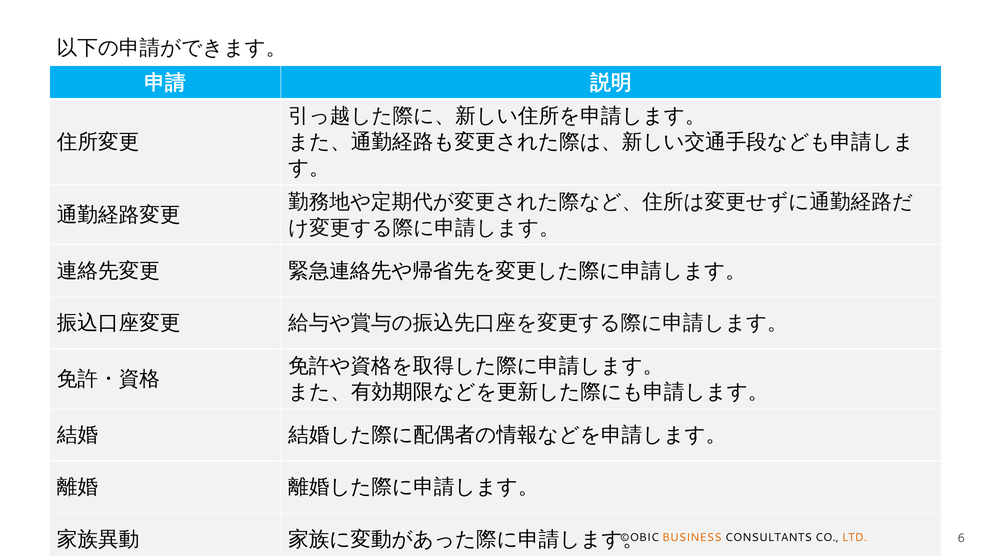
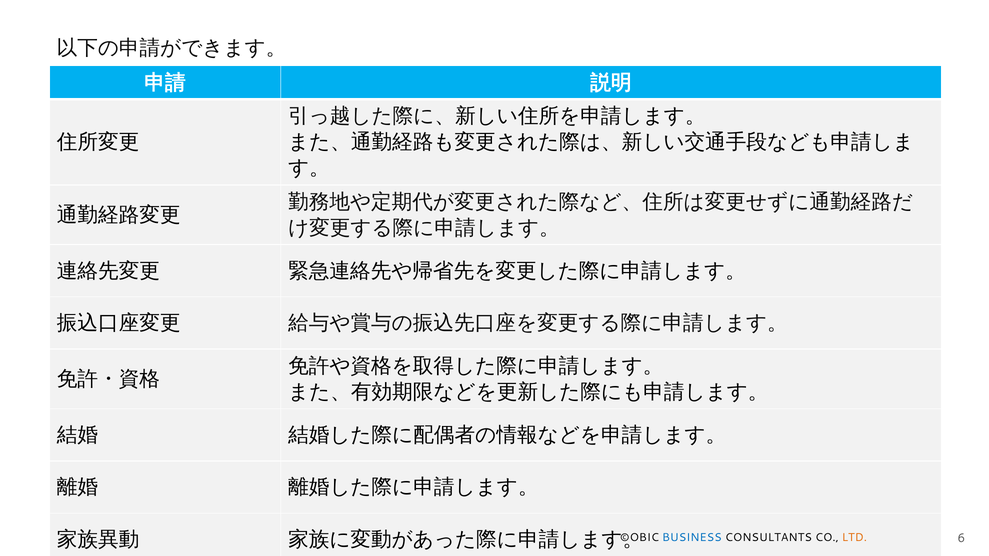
BUSINESS colour: orange -> blue (692, 538)
